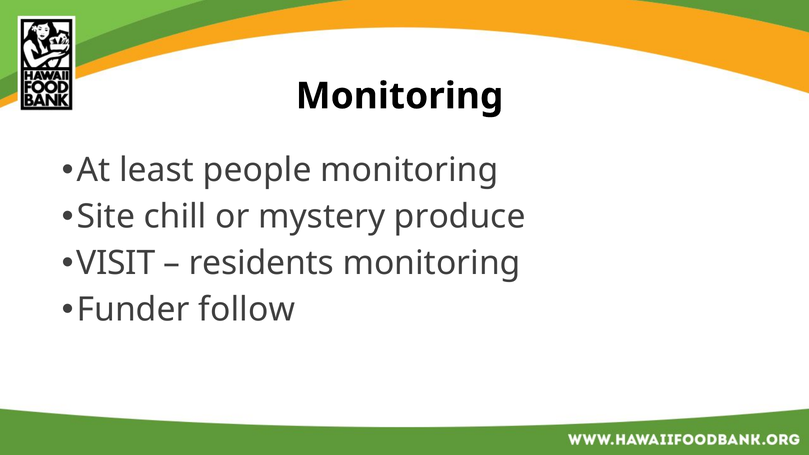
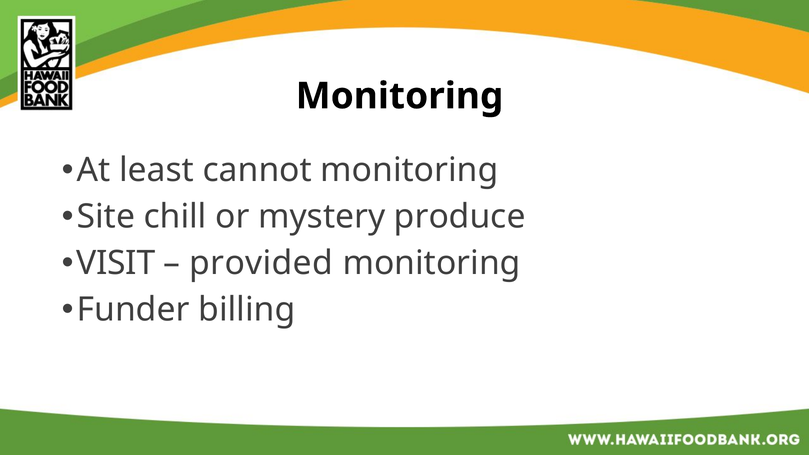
people: people -> cannot (257, 170)
residents: residents -> provided (261, 263)
follow: follow -> billing (247, 310)
